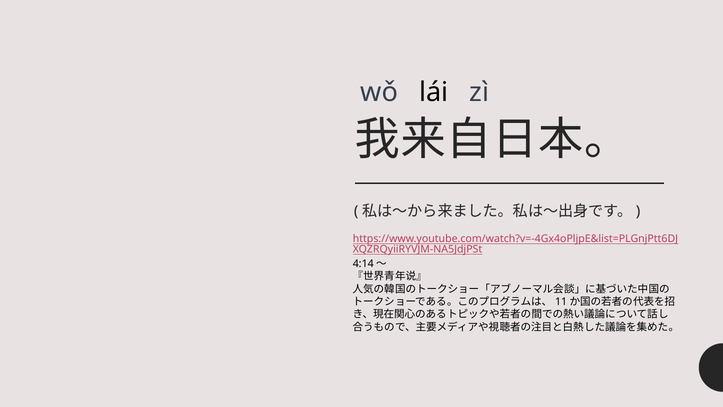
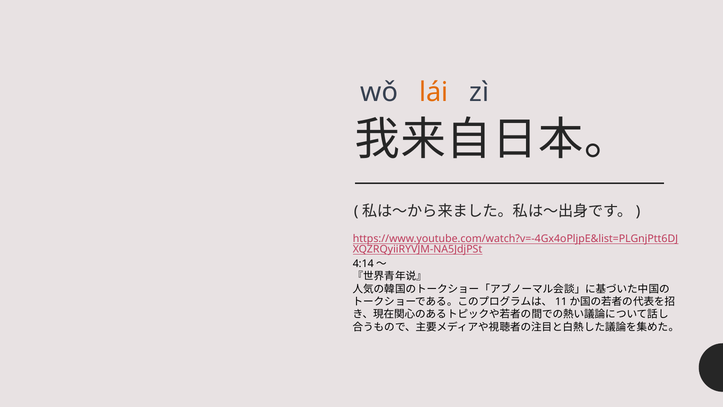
lái colour: black -> orange (434, 92)
